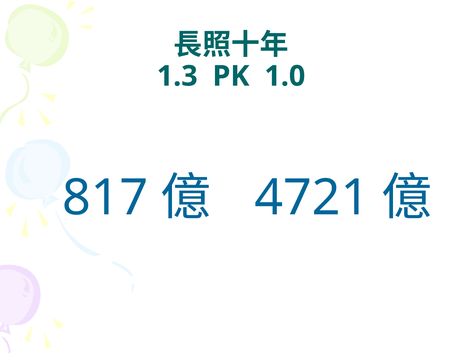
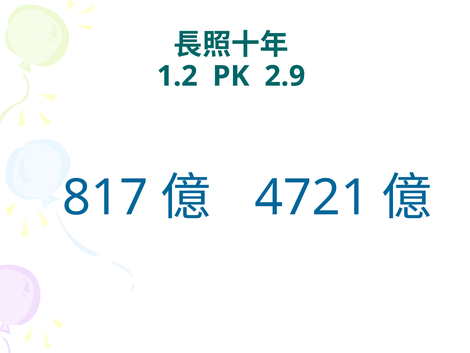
1.3: 1.3 -> 1.2 (177, 76)
1.0: 1.0 -> 2.9 (285, 76)
